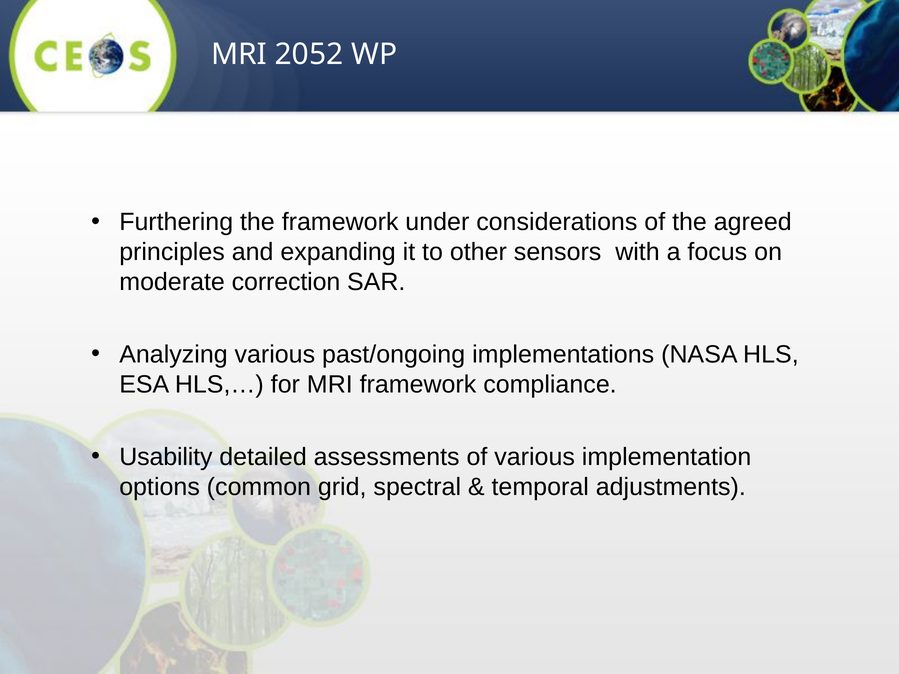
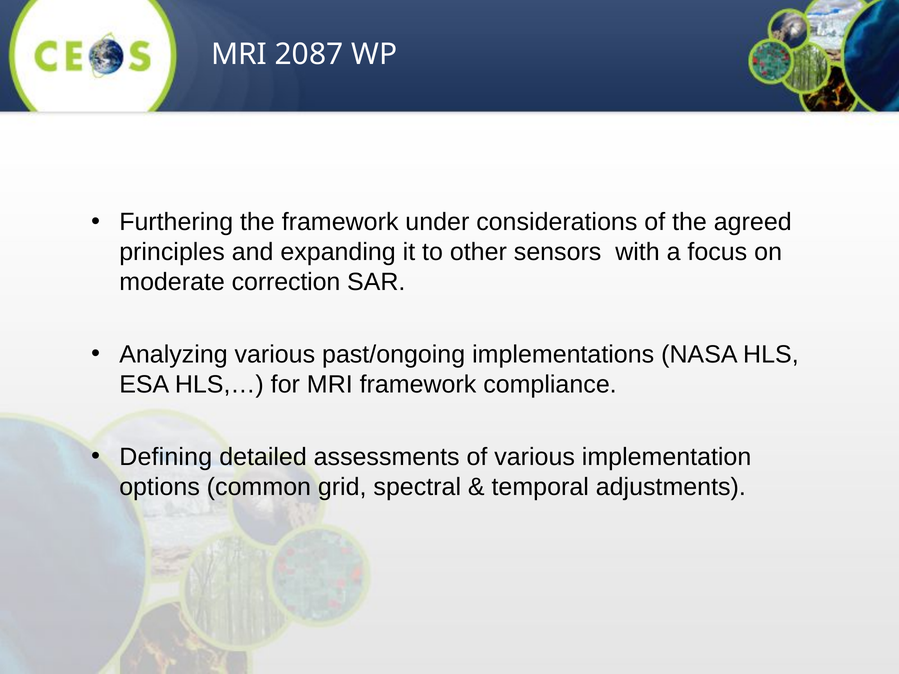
2052: 2052 -> 2087 (309, 54)
Usability: Usability -> Defining (166, 457)
